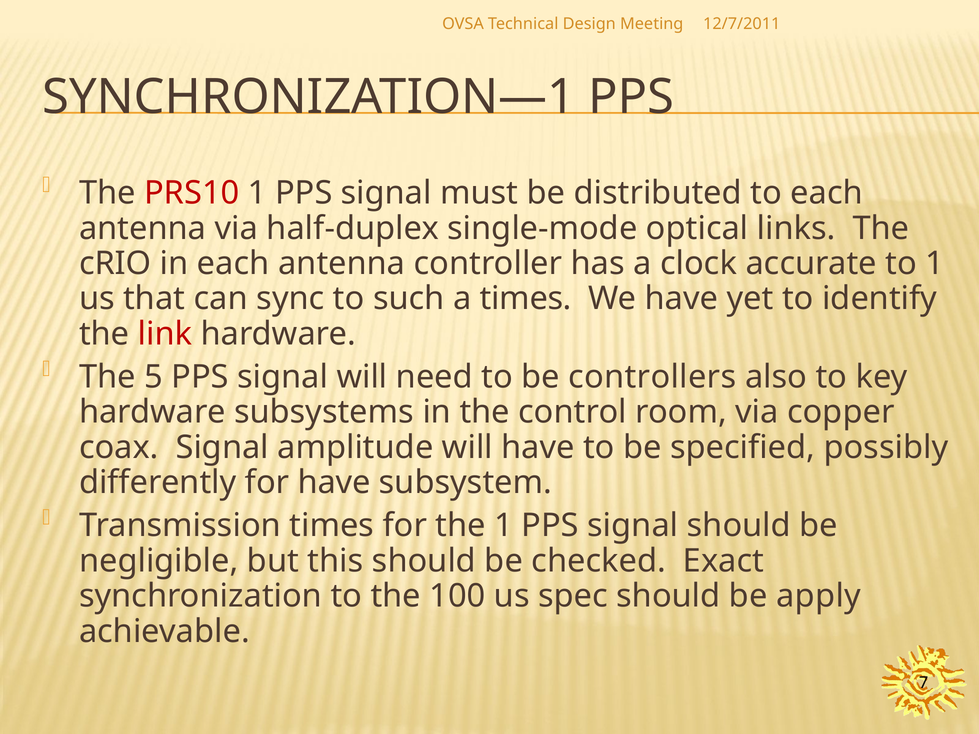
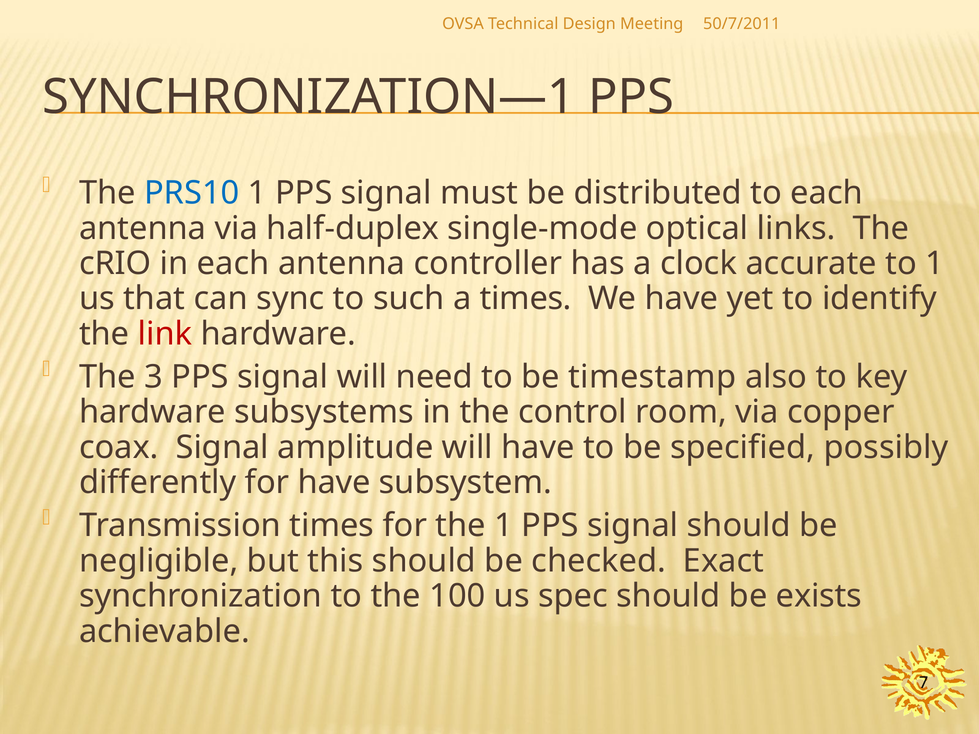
12/7/2011: 12/7/2011 -> 50/7/2011 (742, 24)
PRS10 colour: red -> blue (192, 193)
5: 5 -> 3 (153, 377)
controllers: controllers -> timestamp (652, 377)
apply: apply -> exists (819, 596)
